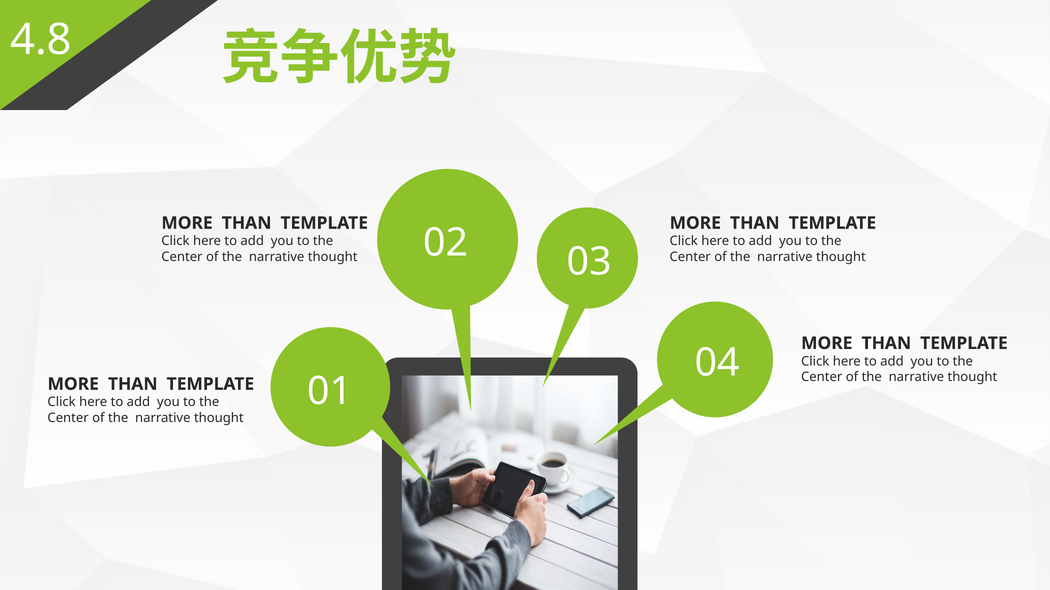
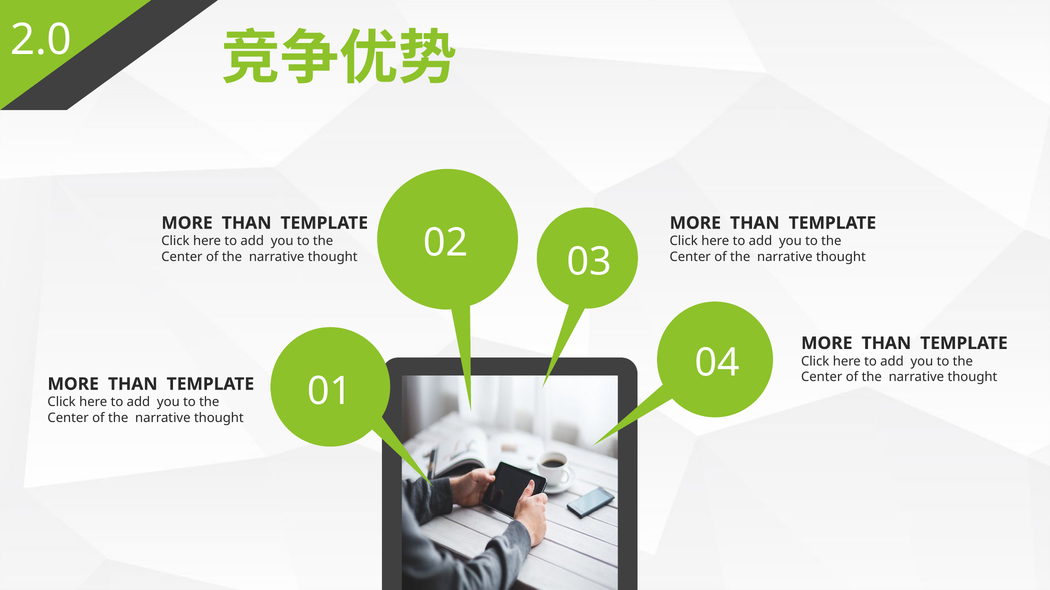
4.8: 4.8 -> 2.0 (41, 40)
